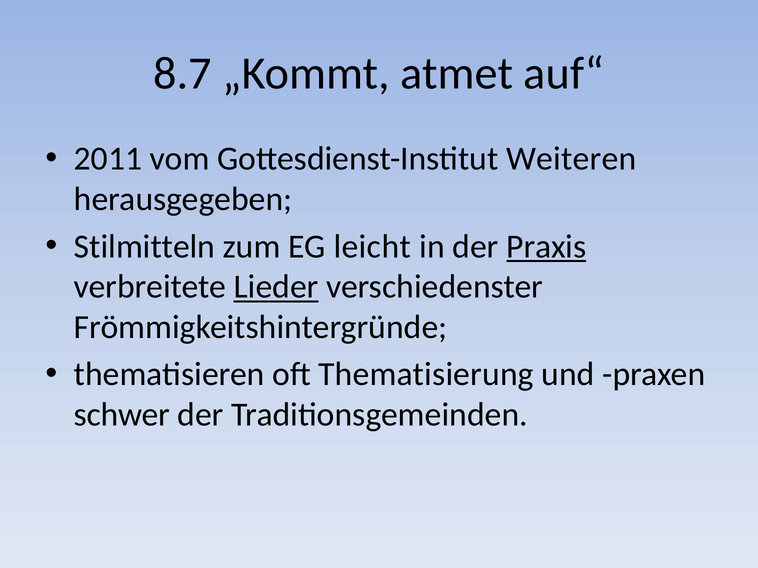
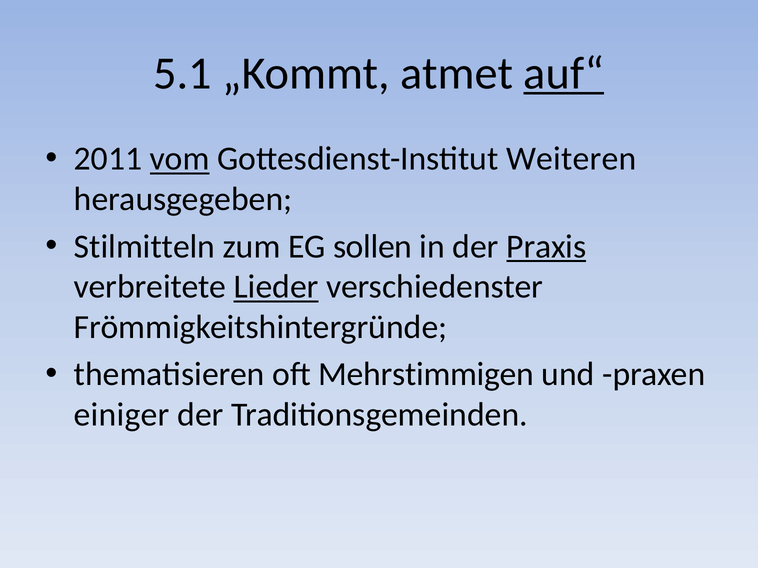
8.7: 8.7 -> 5.1 (183, 73)
auf“ underline: none -> present (564, 73)
vom underline: none -> present (180, 159)
leicht: leicht -> sollen (373, 247)
Thematisierung: Thematisierung -> Mehrstimmigen (426, 375)
schwer: schwer -> einiger (122, 415)
